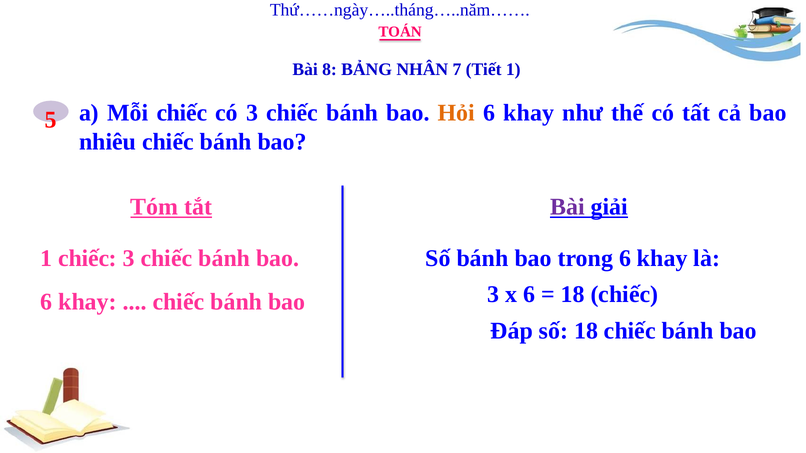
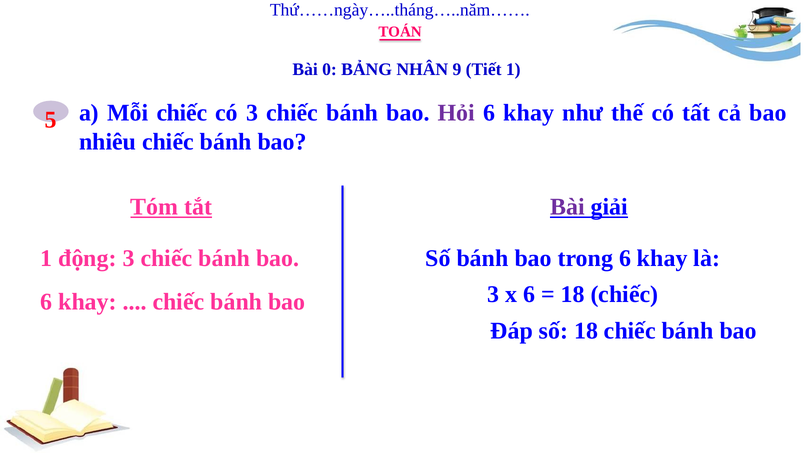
8: 8 -> 0 (329, 69)
7: 7 -> 9 (457, 69)
Hỏi colour: orange -> purple (456, 113)
1 chiếc: chiếc -> động (87, 258)
